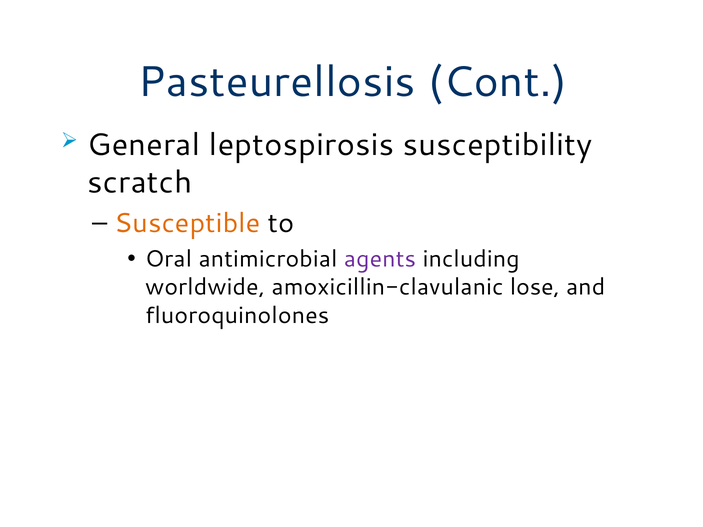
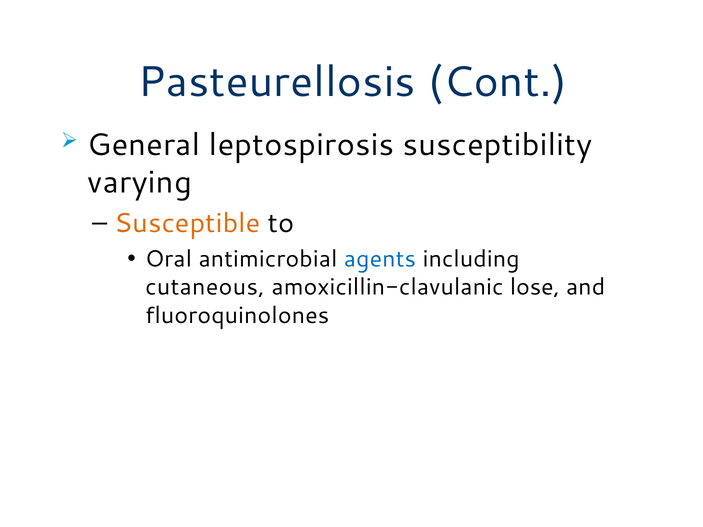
scratch: scratch -> varying (140, 182)
agents colour: purple -> blue (380, 259)
worldwide: worldwide -> cutaneous (205, 287)
